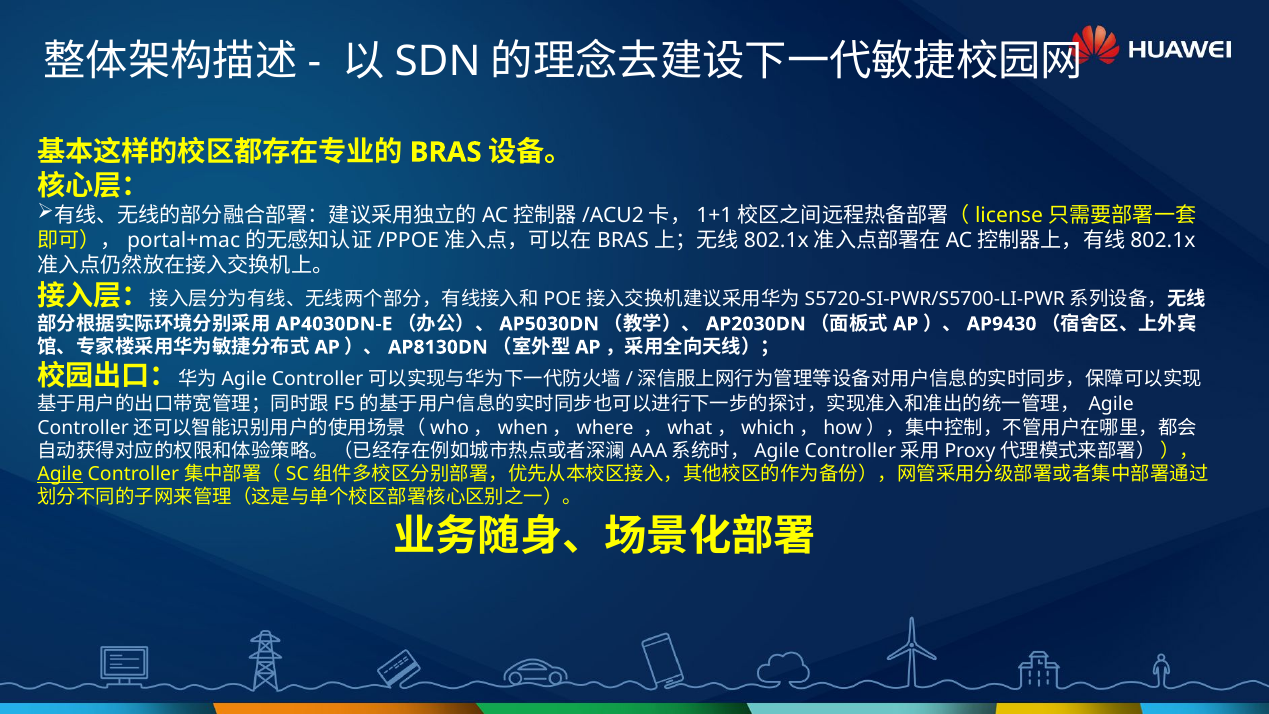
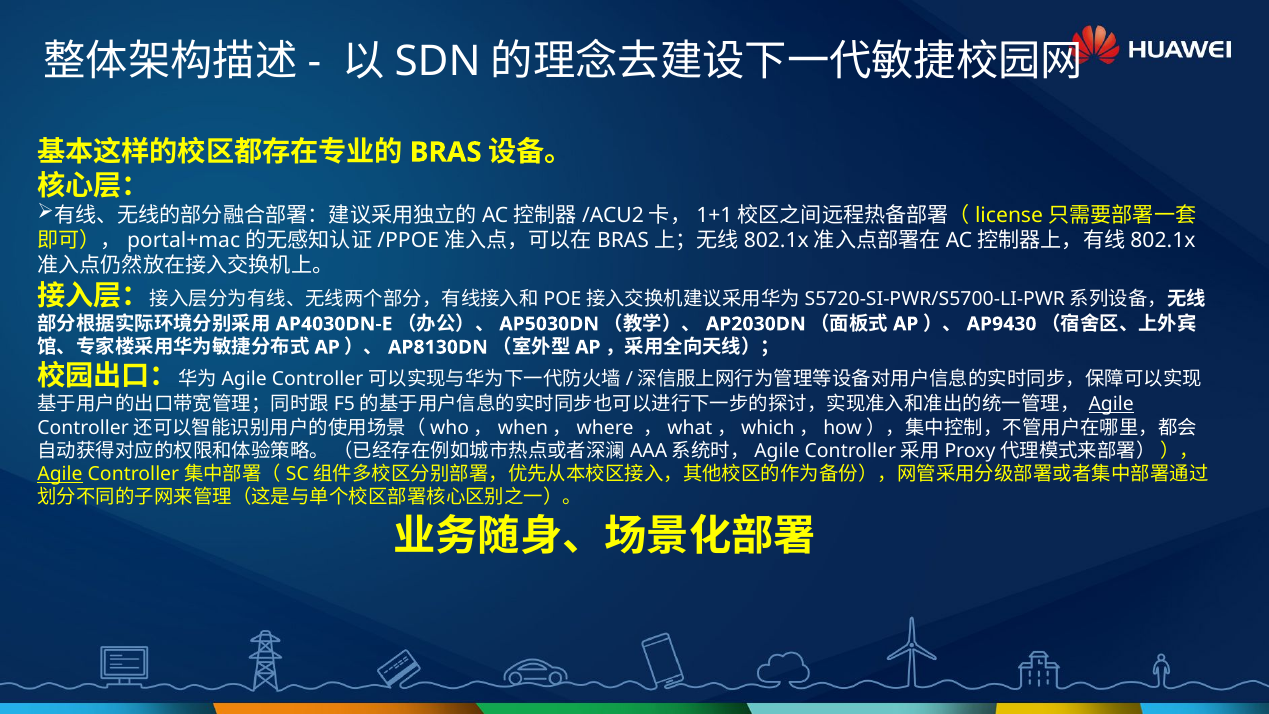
Agile underline: none -> present (1111, 404)
